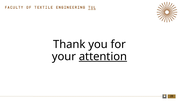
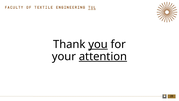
you underline: none -> present (98, 44)
